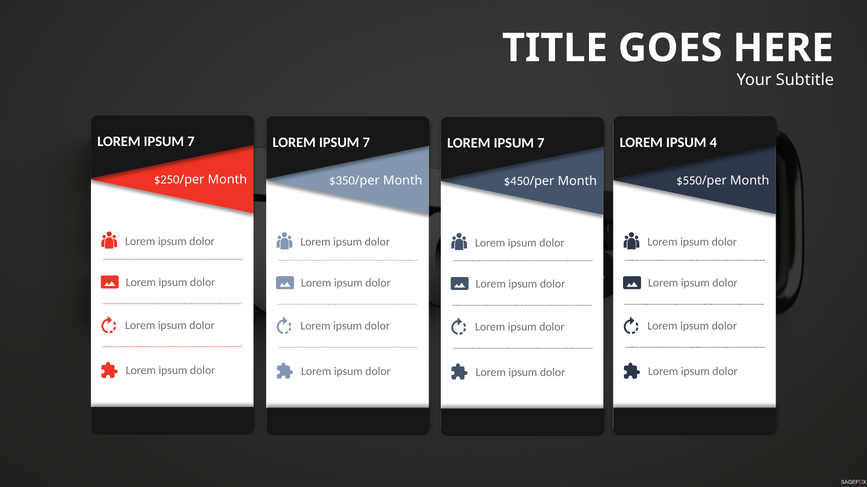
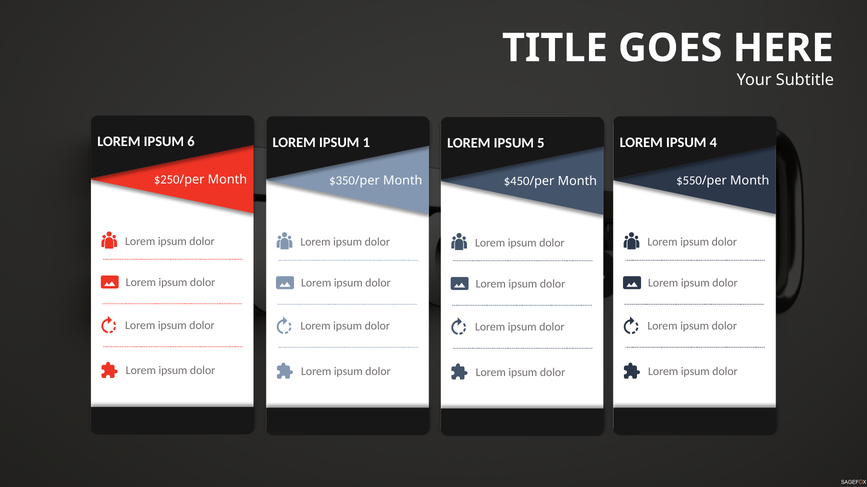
7: 7 -> 6 (191, 142)
7: 7 -> 1 (366, 143)
7: 7 -> 5 (541, 143)
